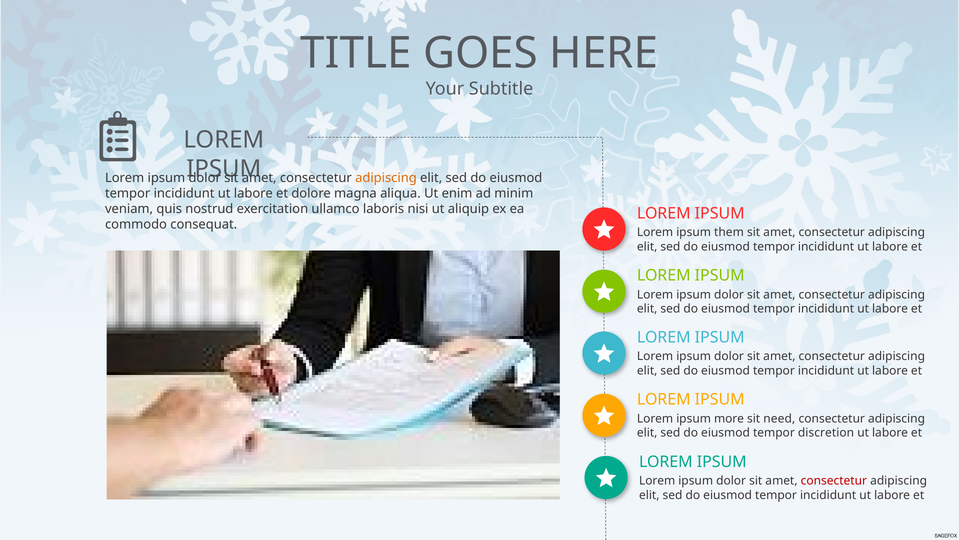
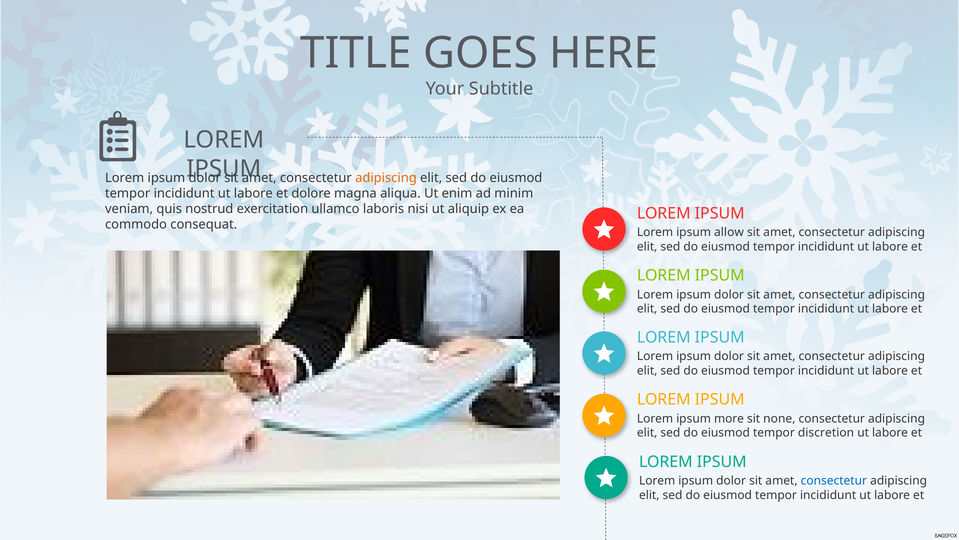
them: them -> allow (729, 232)
need: need -> none (779, 418)
consectetur colour: red -> blue (834, 480)
